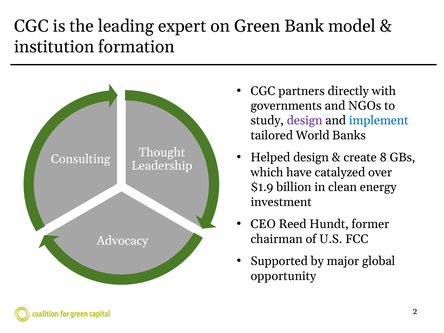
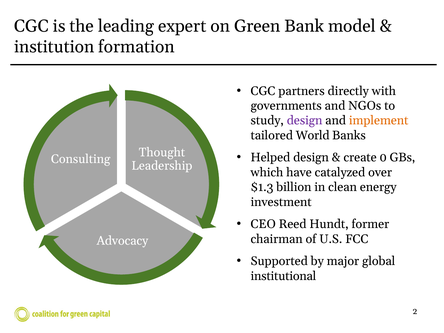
implement colour: blue -> orange (379, 121)
8: 8 -> 0 (383, 158)
$1.9: $1.9 -> $1.3 (262, 187)
opportunity: opportunity -> institutional (283, 276)
